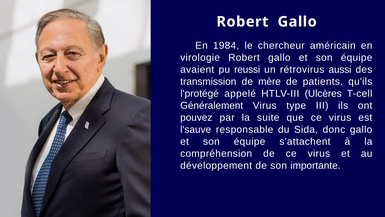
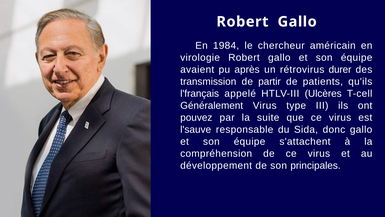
reussi: reussi -> après (247, 69)
aussi: aussi -> durer (340, 69)
mère: mère -> partir (270, 81)
l'protégé: l'protégé -> l'français (200, 93)
importante: importante -> principales (315, 165)
